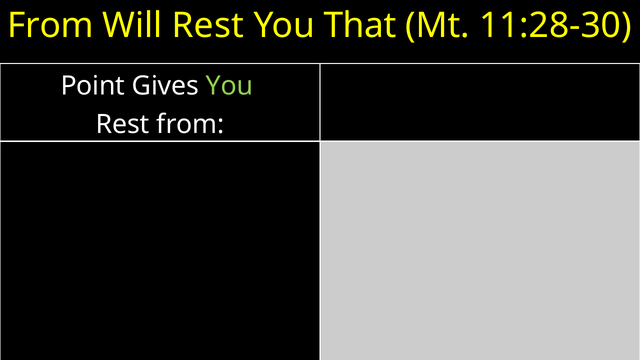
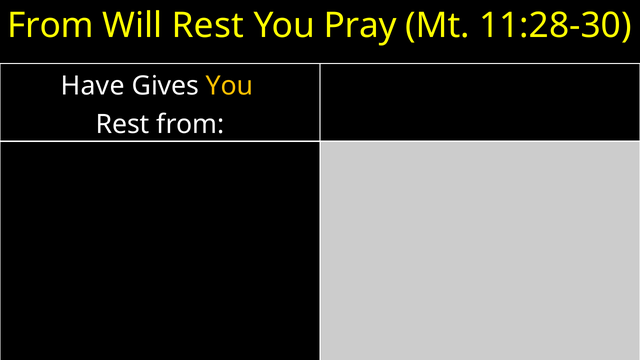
That: That -> Pray (360, 26)
Point: Point -> Have (93, 86)
You colour: light green -> yellow (229, 86)
